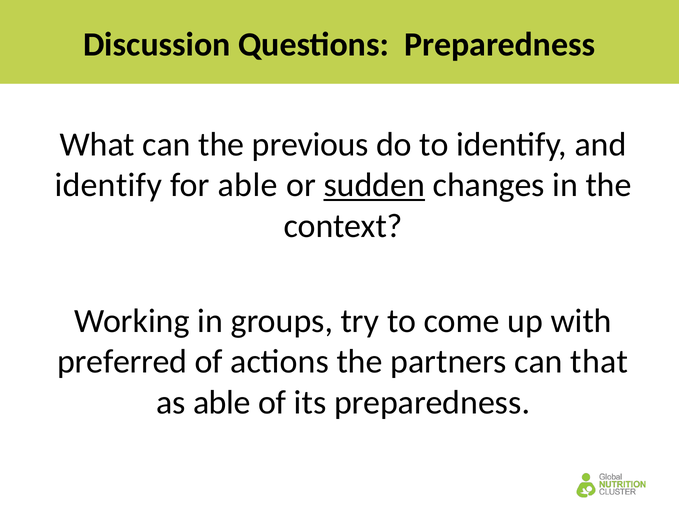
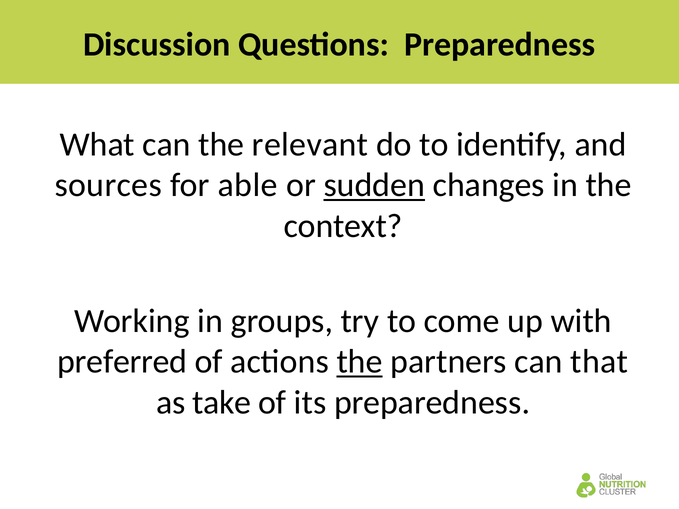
previous: previous -> relevant (310, 145)
identify: identify -> sources (108, 185)
the underline: none -> present (360, 362)
as able: able -> take (222, 403)
